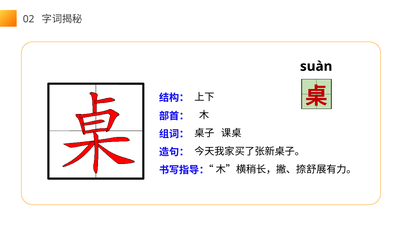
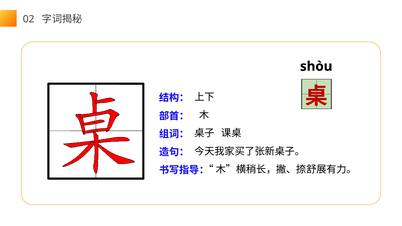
suàn: suàn -> shòu (316, 66)
